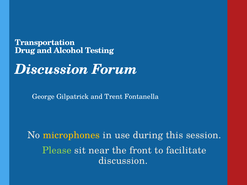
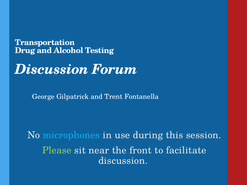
microphones colour: yellow -> light blue (71, 135)
